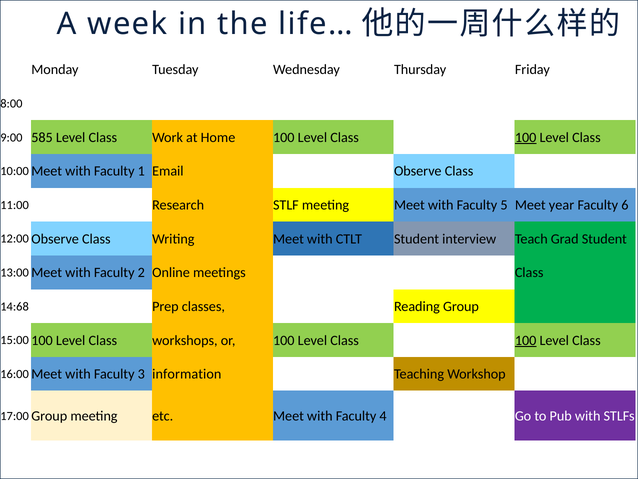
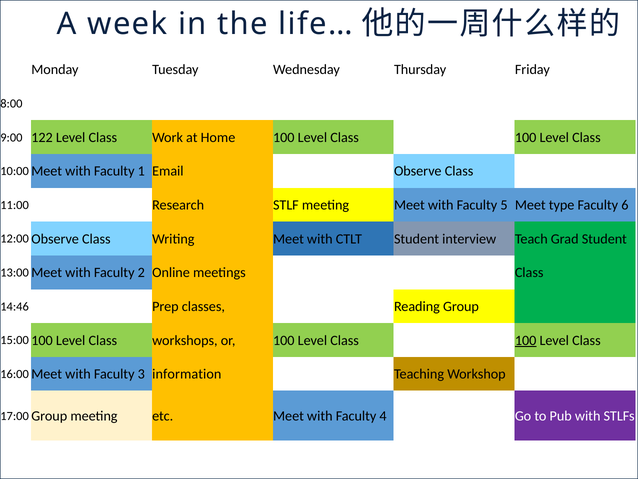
585: 585 -> 122 (42, 137)
100 underline: present -> none (526, 137)
year: year -> type (562, 205)
14:68: 14:68 -> 14:46 (15, 306)
